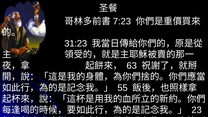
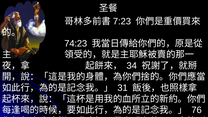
31:23: 31:23 -> 74:23 (76, 43)
63: 63 -> 34 (132, 66)
55: 55 -> 31 (123, 88)
23: 23 -> 76 (197, 110)
